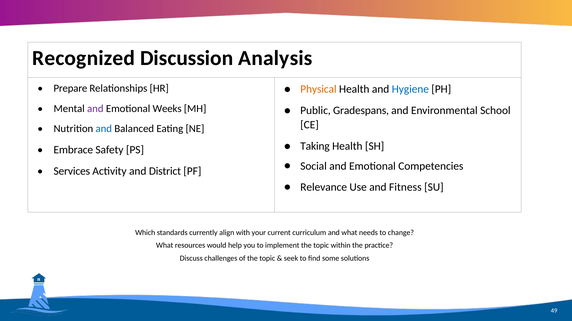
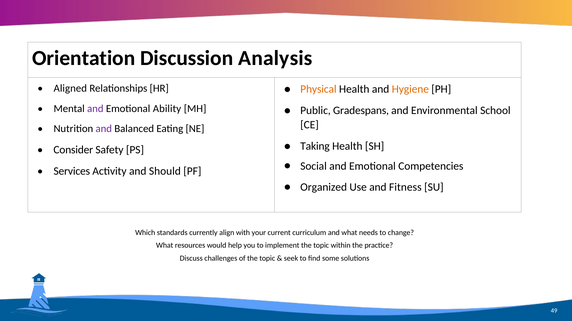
Recognized: Recognized -> Orientation (84, 58)
Prepare: Prepare -> Aligned (70, 89)
Hygiene colour: blue -> orange (410, 89)
Weeks: Weeks -> Ability (167, 109)
and colour: blue -> purple (104, 129)
Embrace: Embrace -> Consider (73, 150)
District: District -> Should (165, 172)
Relevance: Relevance -> Organized (324, 187)
